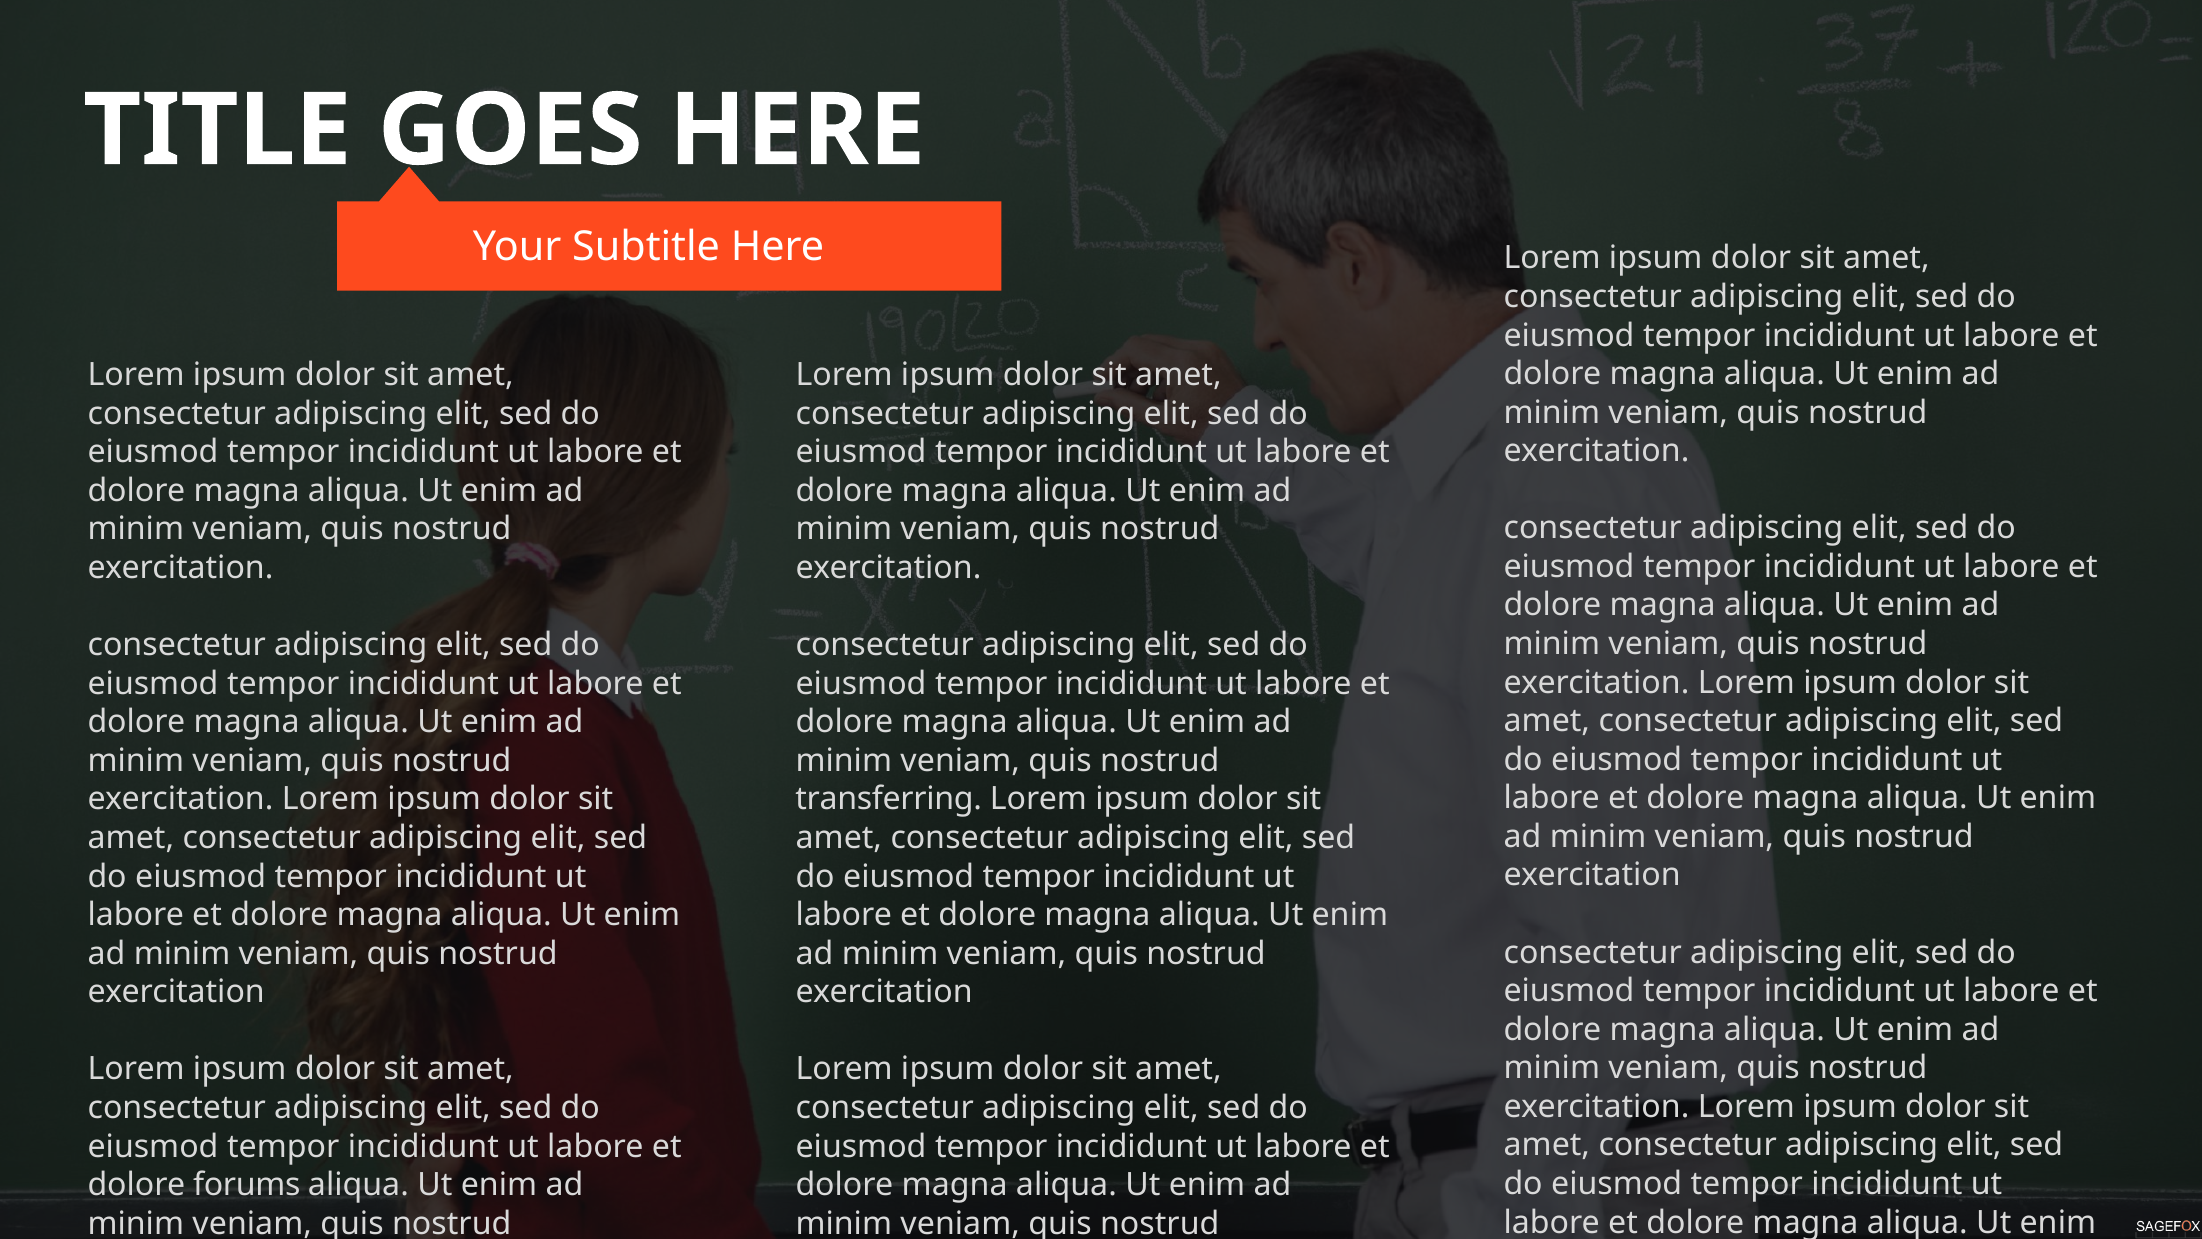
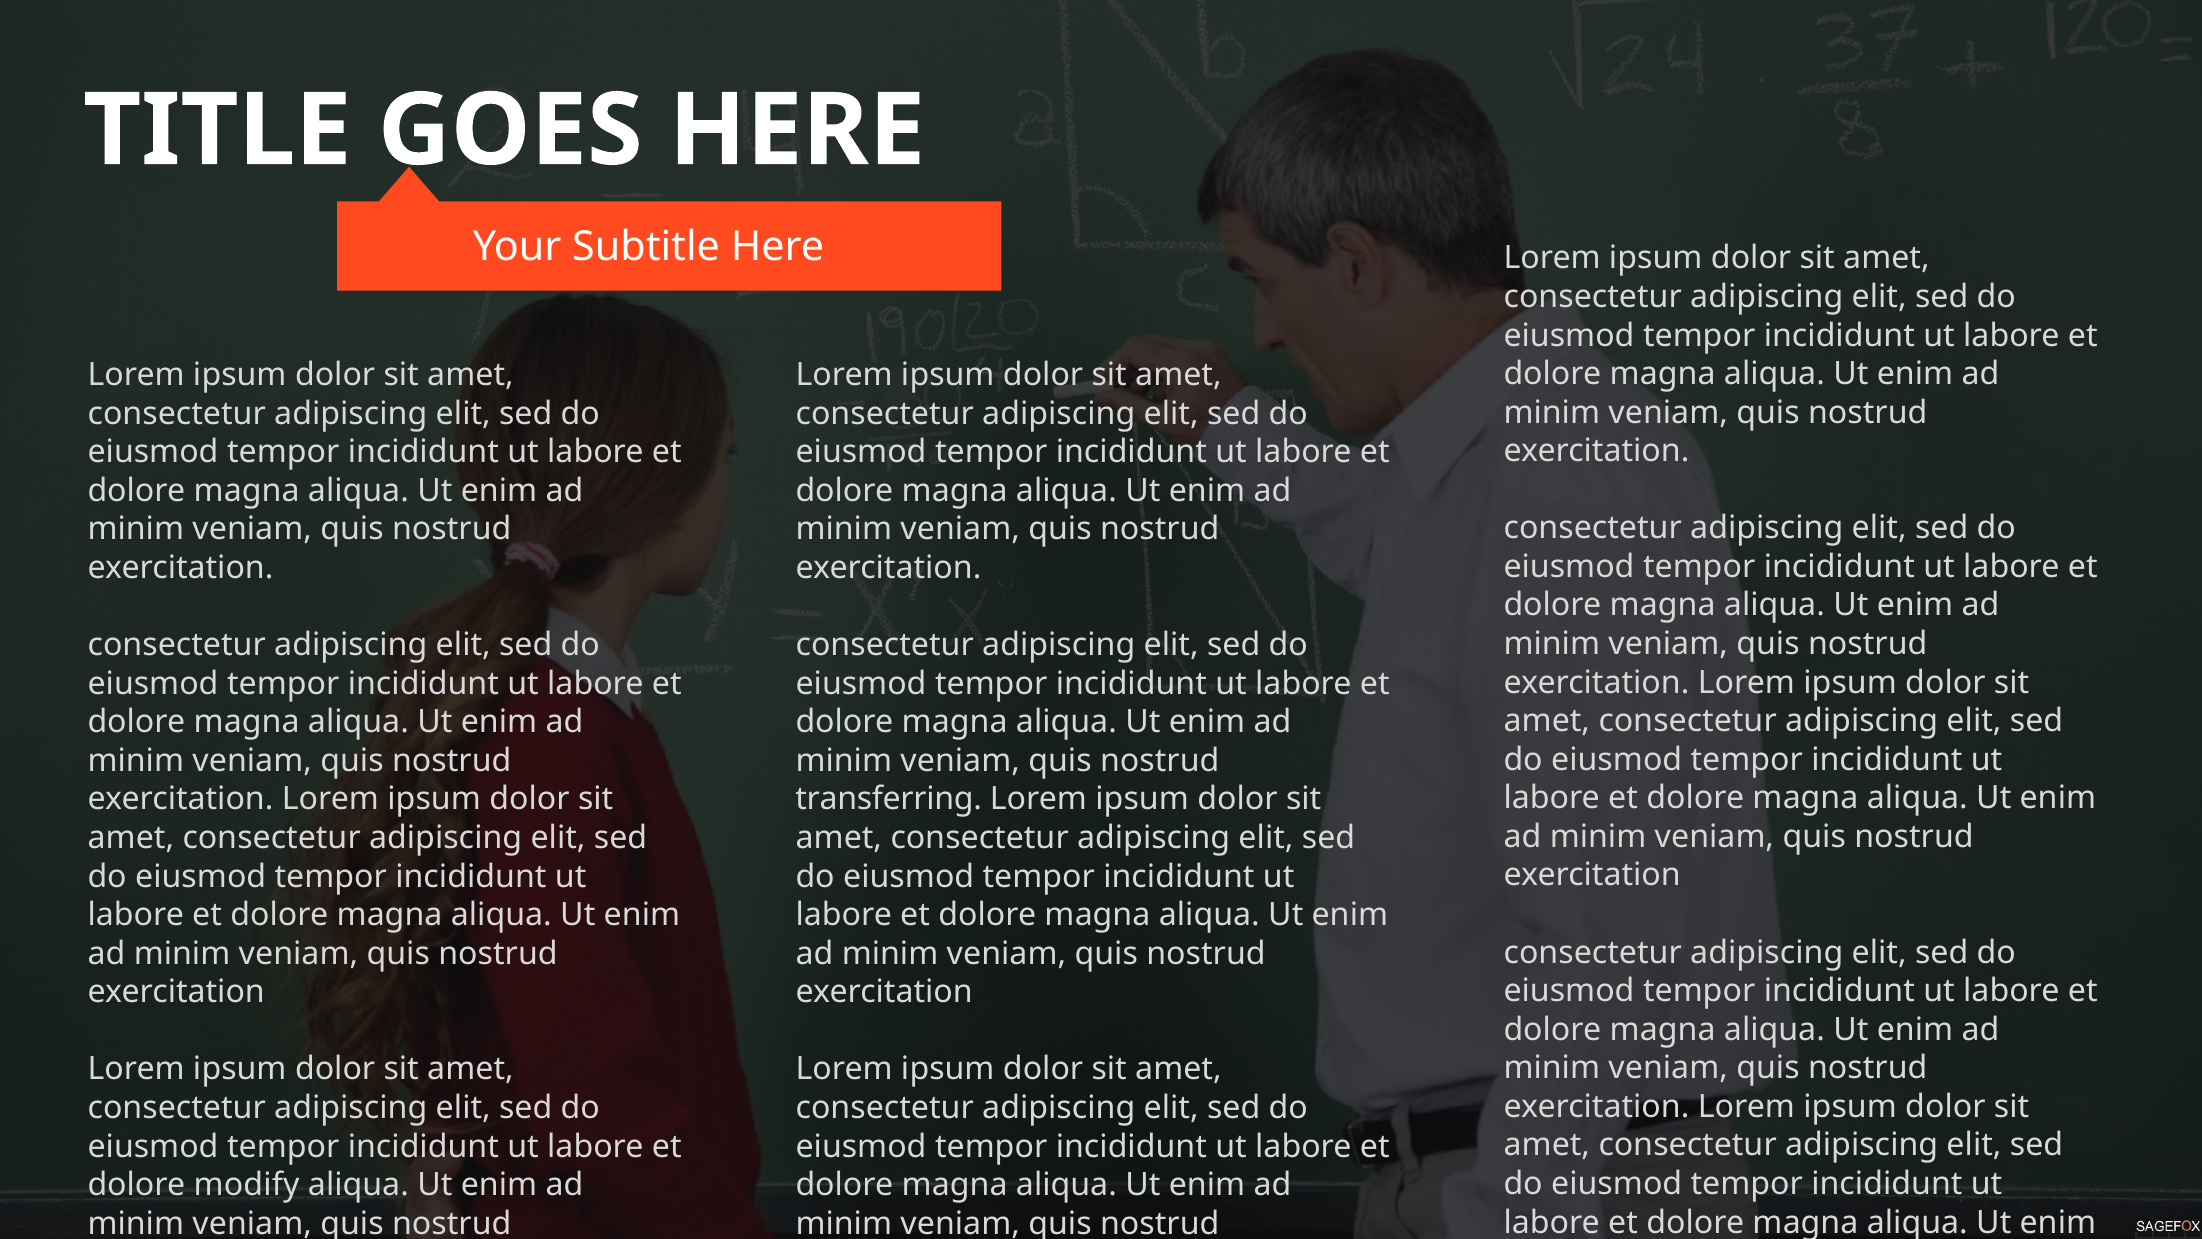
forums: forums -> modify (247, 1185)
